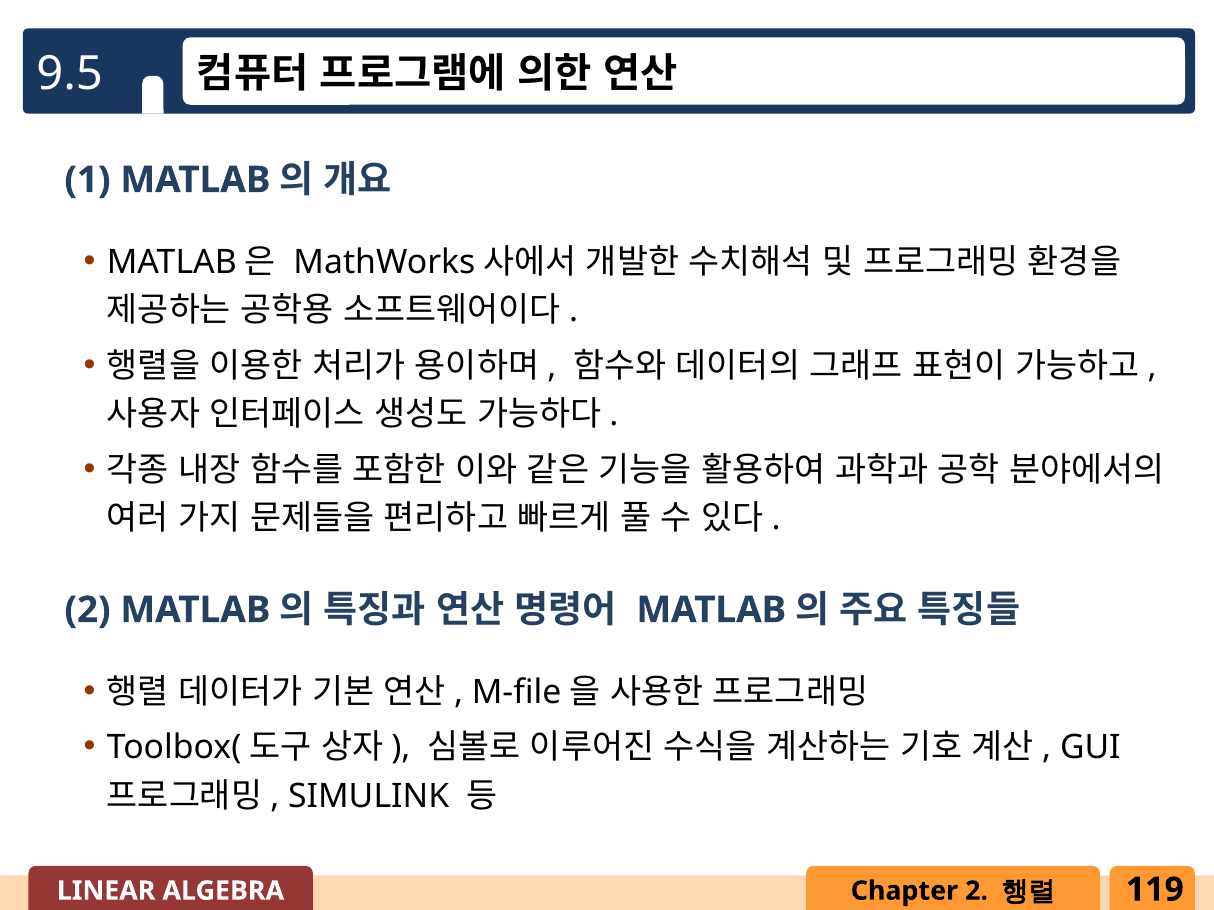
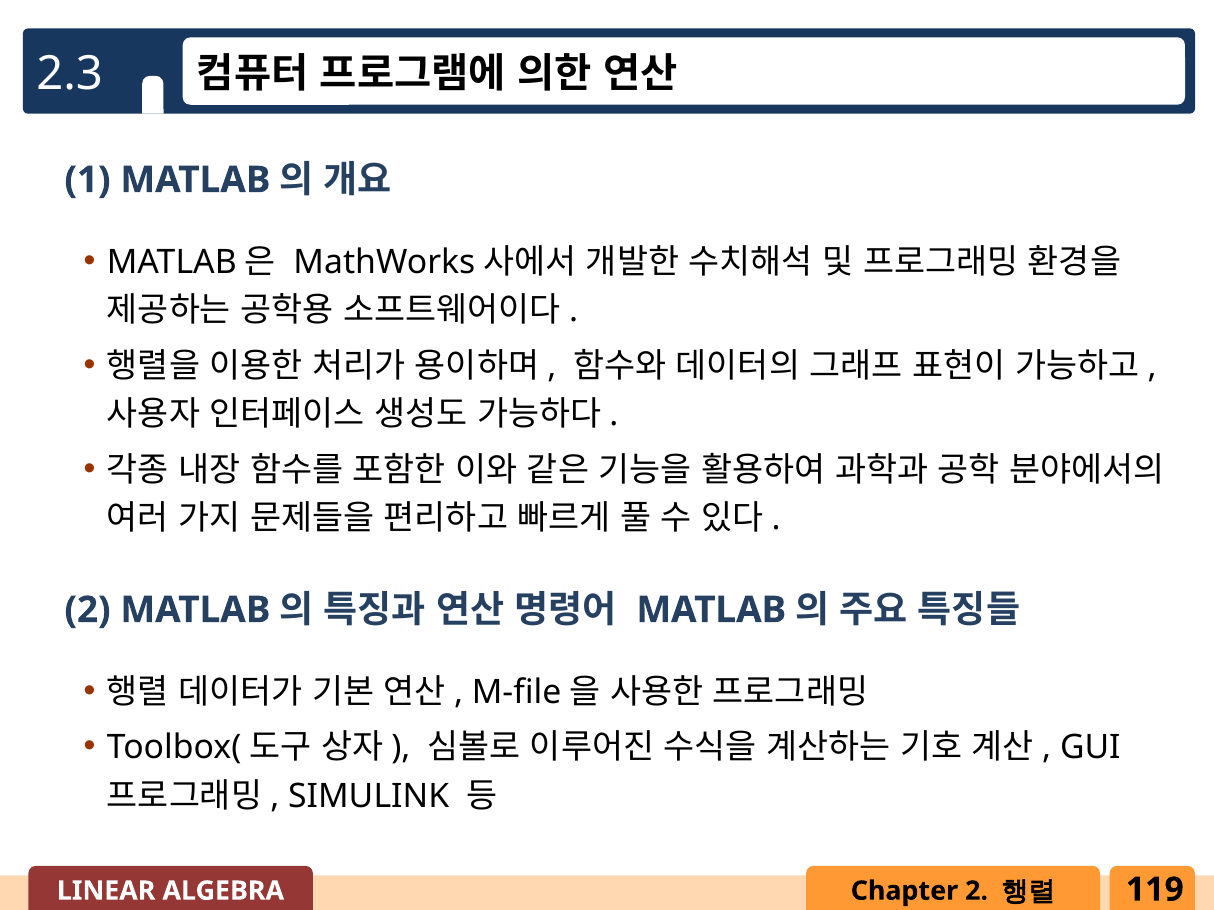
9.5: 9.5 -> 2.3 (70, 74)
